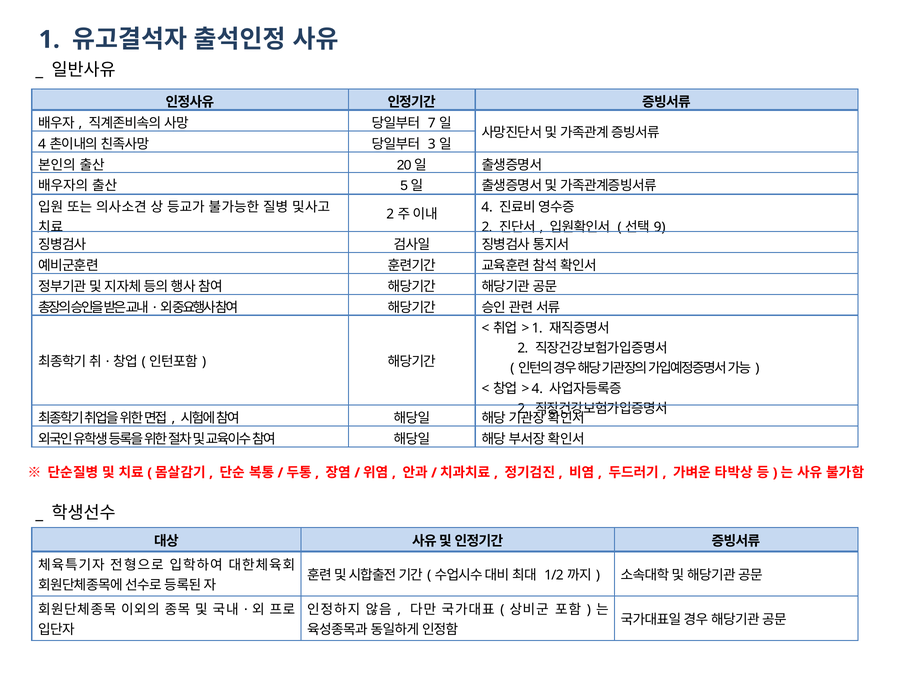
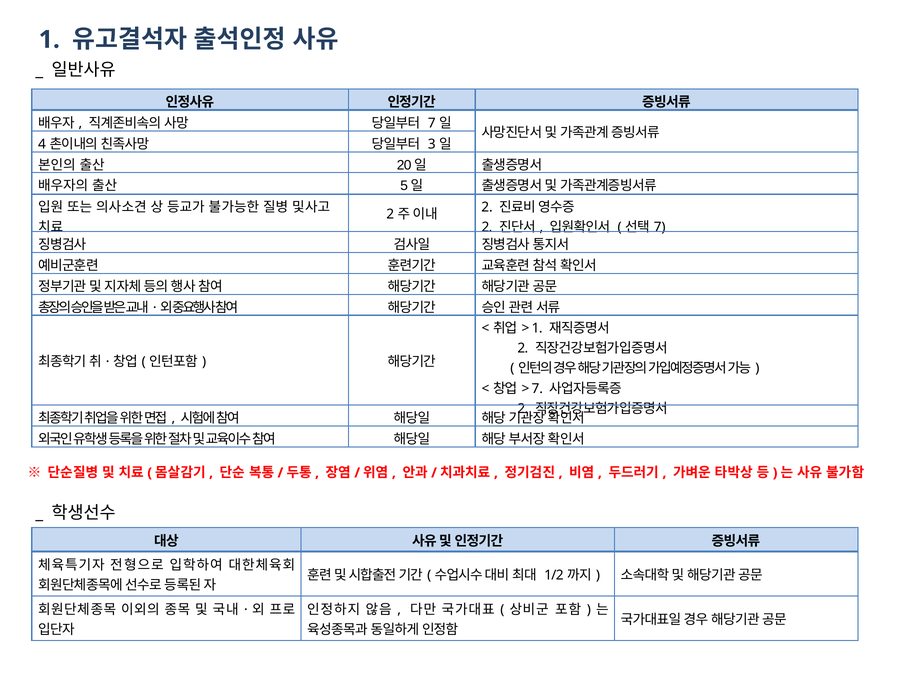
4: 4 -> 2 (487, 207)
9: 9 -> 7 (660, 227)
4: 4 -> 7 (537, 388)
